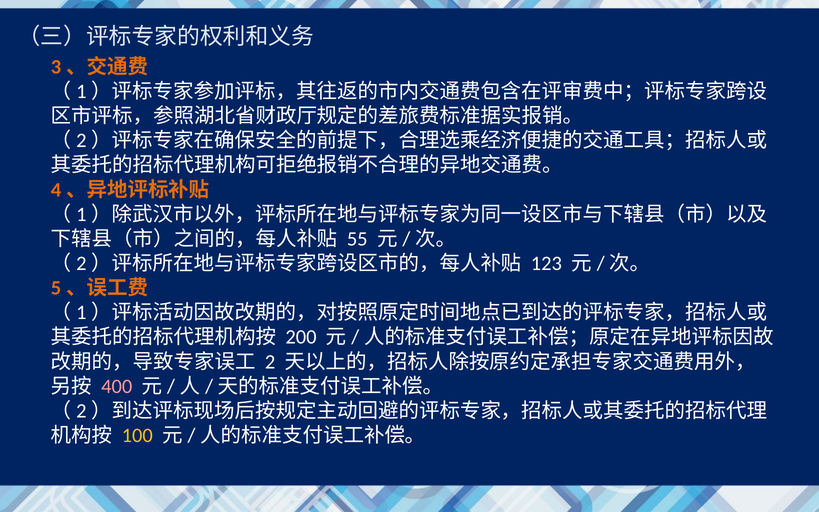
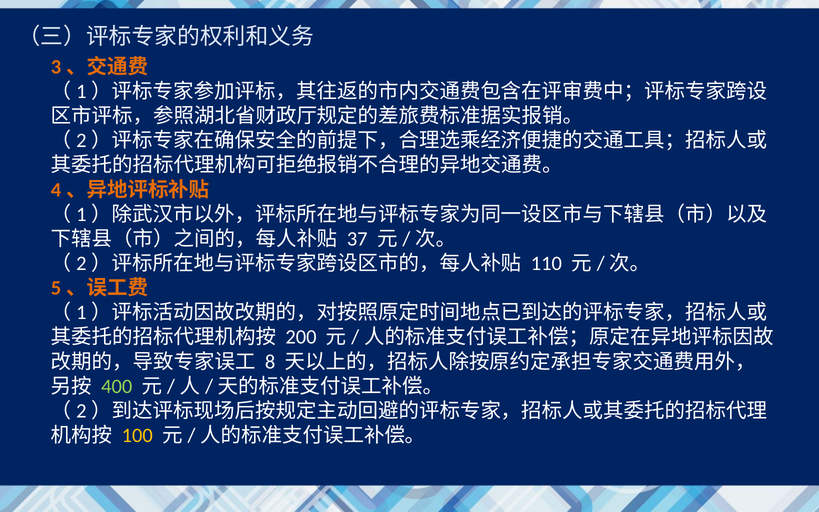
55: 55 -> 37 (357, 239)
123: 123 -> 110 (546, 263)
2: 2 -> 8 (270, 362)
400 colour: pink -> light green (117, 386)
